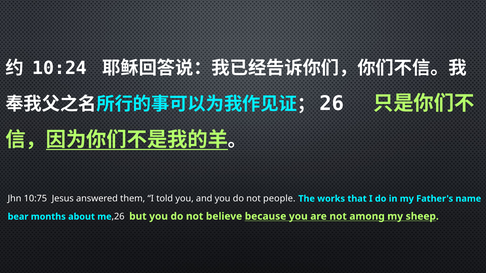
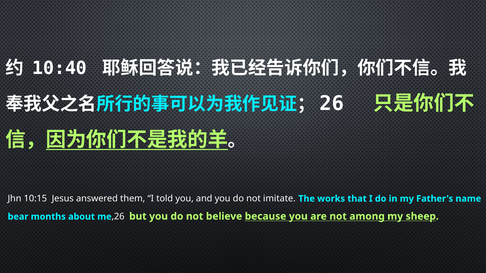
10:24: 10:24 -> 10:40 (60, 68)
10:75: 10:75 -> 10:15 (35, 199)
people: people -> imitate (279, 199)
